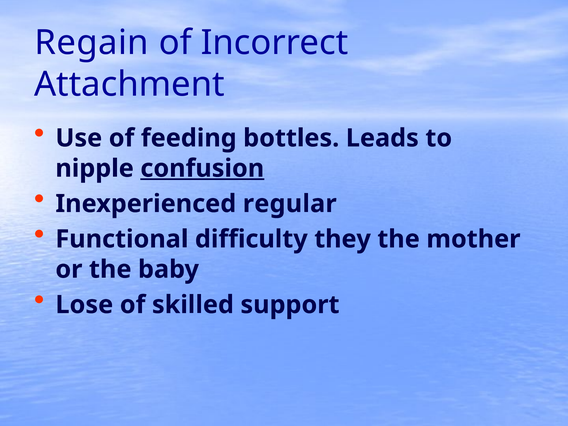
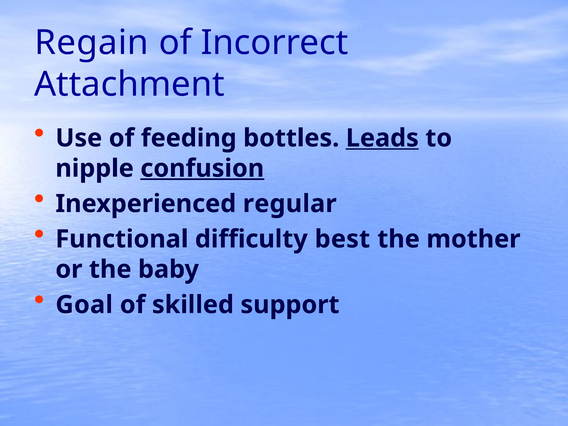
Leads underline: none -> present (382, 138)
they: they -> best (342, 239)
Lose: Lose -> Goal (84, 305)
